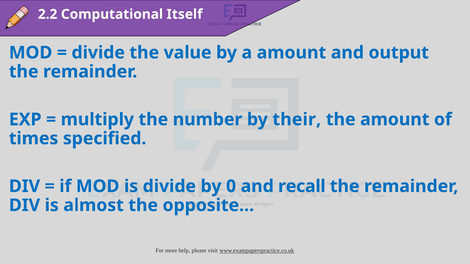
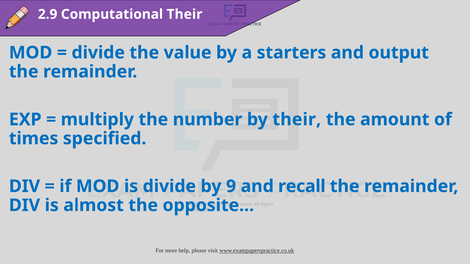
2.2: 2.2 -> 2.9 (48, 14)
Computational Itself: Itself -> Their (184, 14)
a amount: amount -> starters (291, 53)
0: 0 -> 9 (231, 187)
